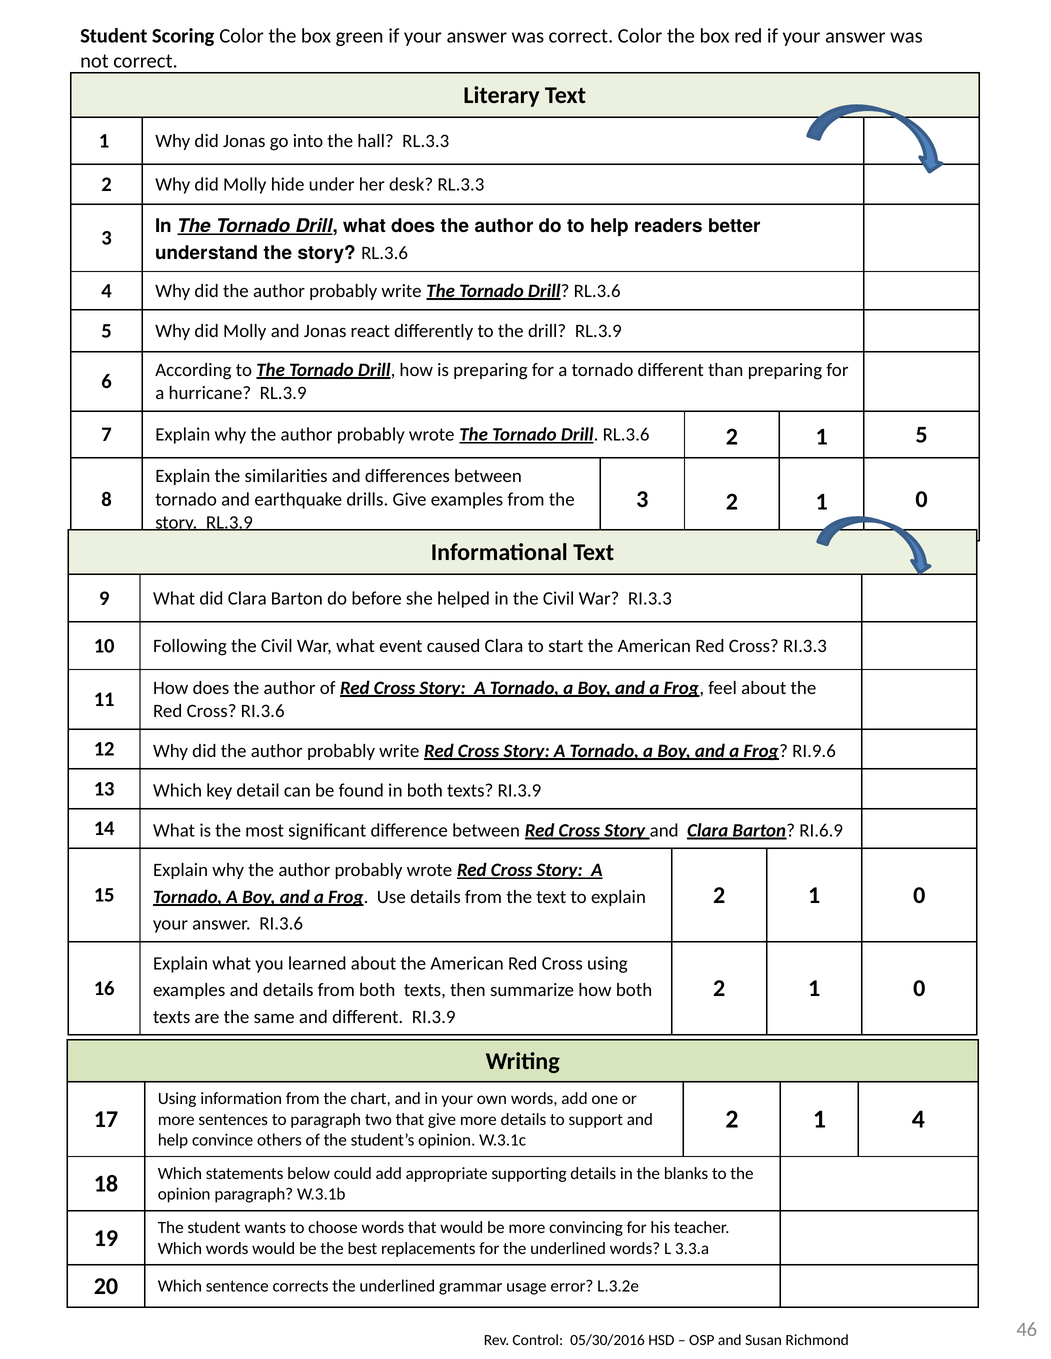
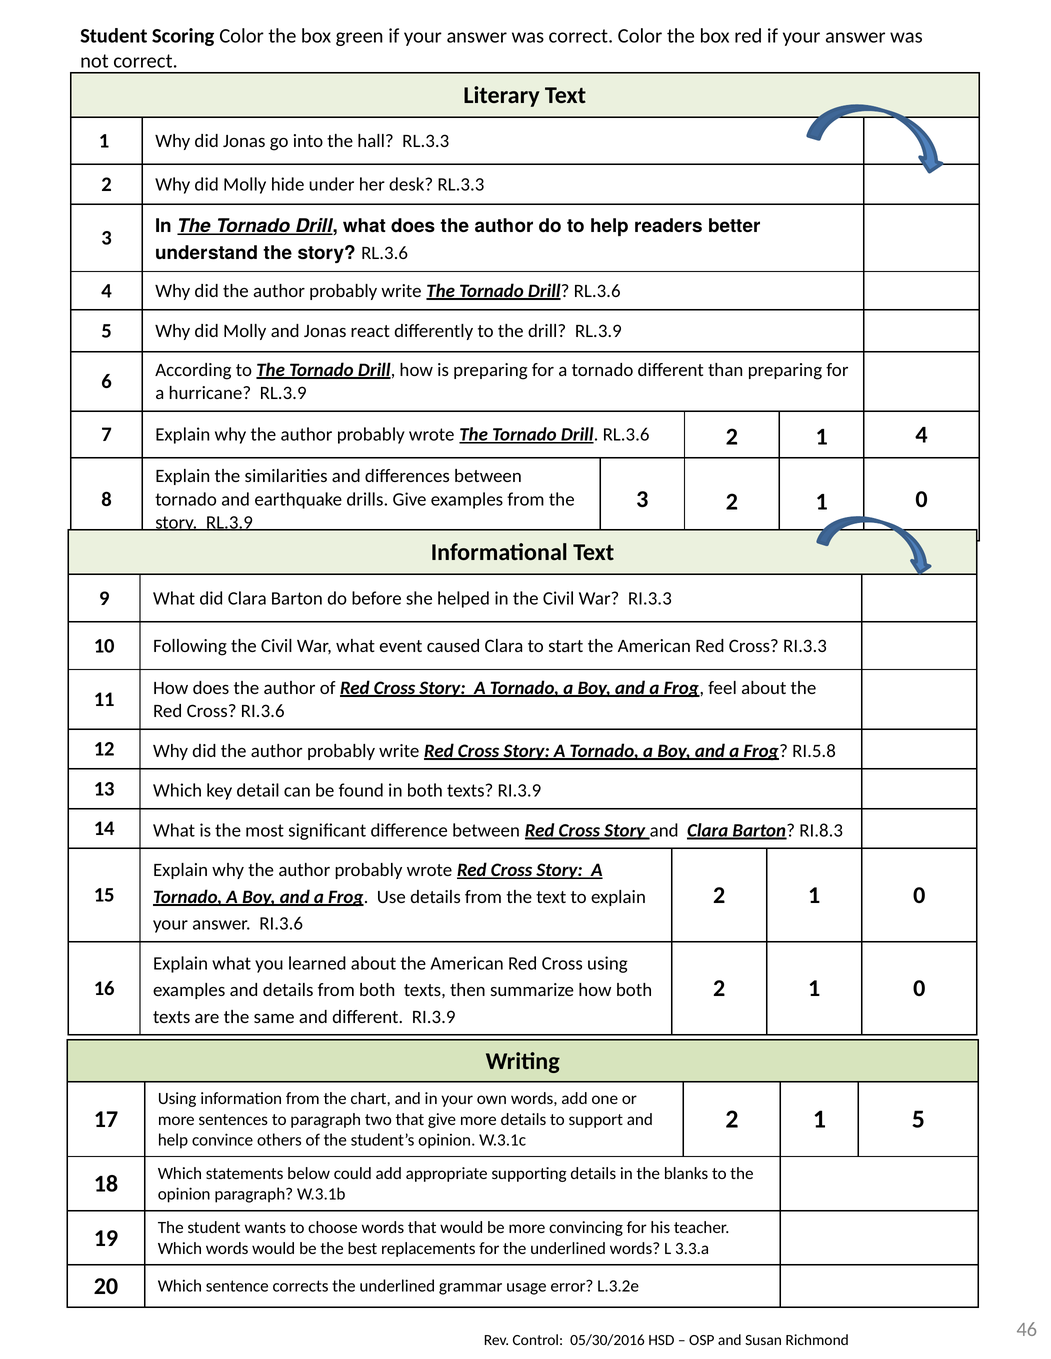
1 5: 5 -> 4 (921, 435)
RI.9.6: RI.9.6 -> RI.5.8 (814, 752)
RI.6.9: RI.6.9 -> RI.8.3 (821, 831)
1 4: 4 -> 5 (918, 1120)
